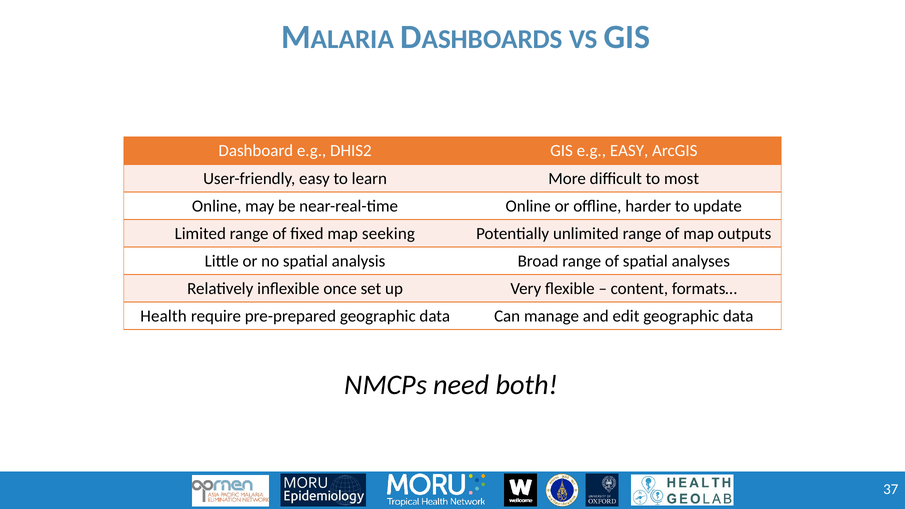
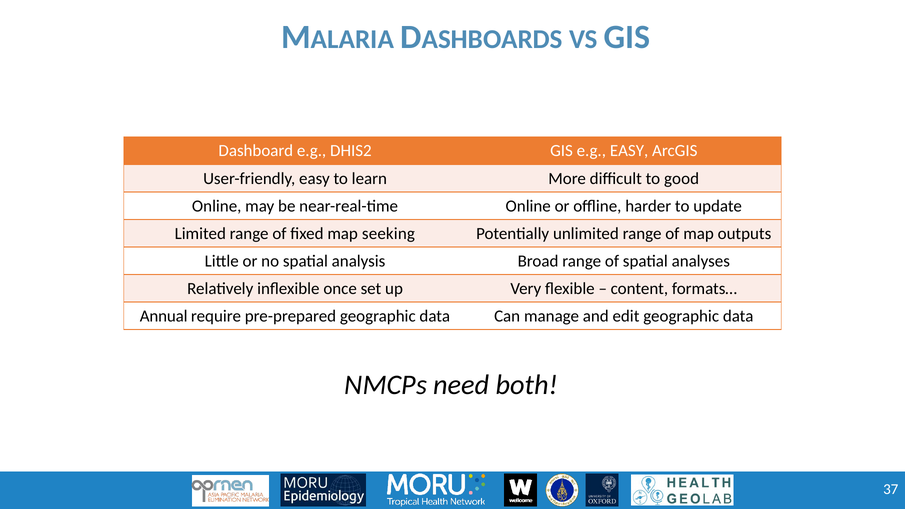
most: most -> good (682, 178)
Health: Health -> Annual (164, 316)
